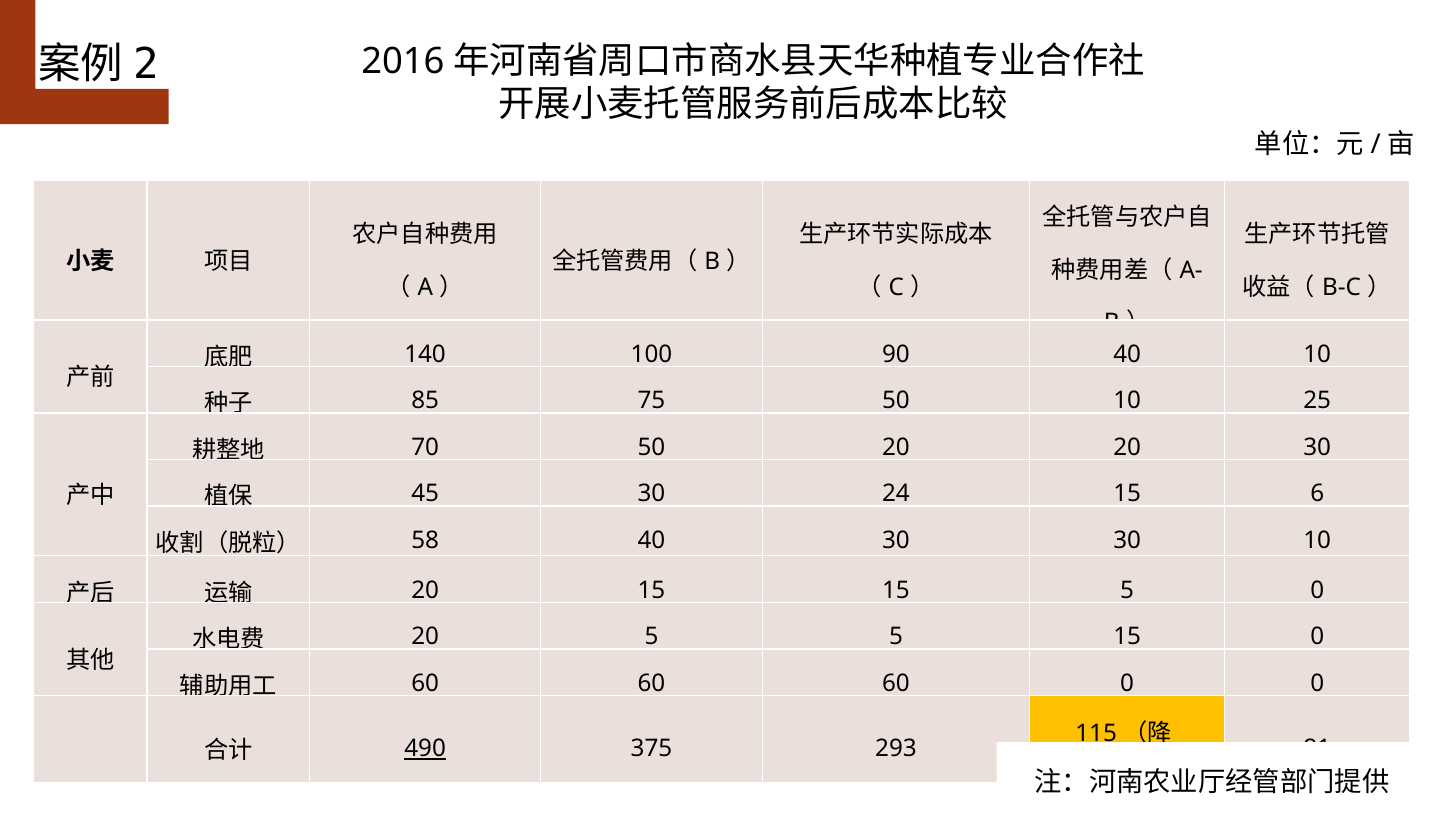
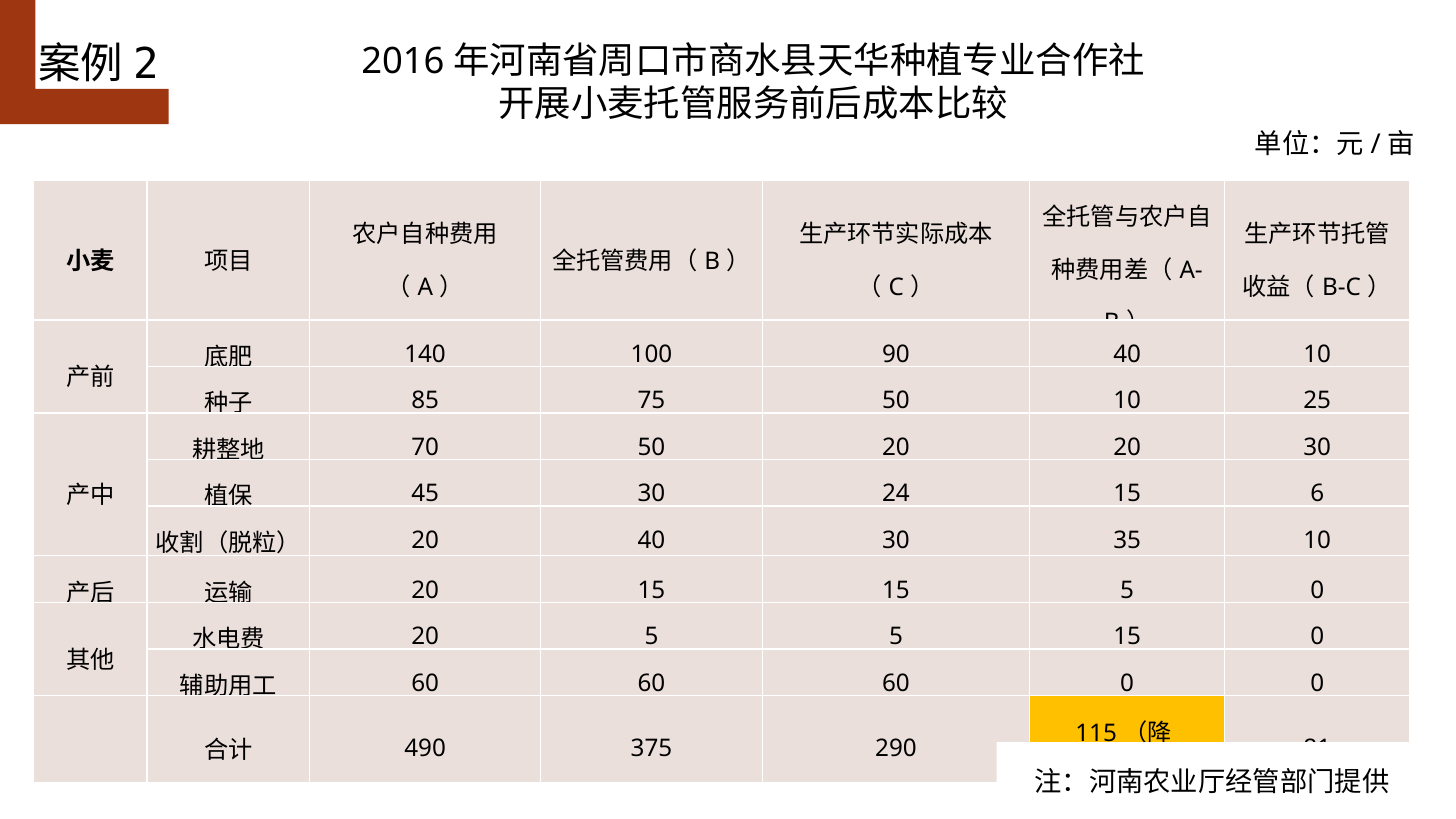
58: 58 -> 20 (425, 541)
30 30: 30 -> 35 (1127, 541)
490 underline: present -> none (425, 749)
293: 293 -> 290 (896, 749)
